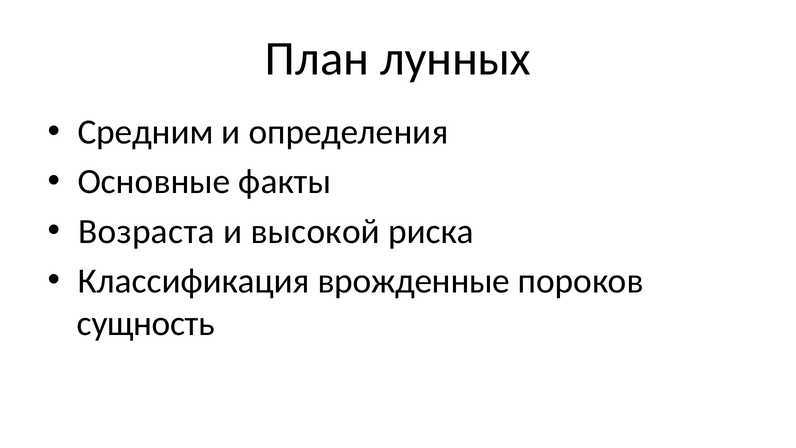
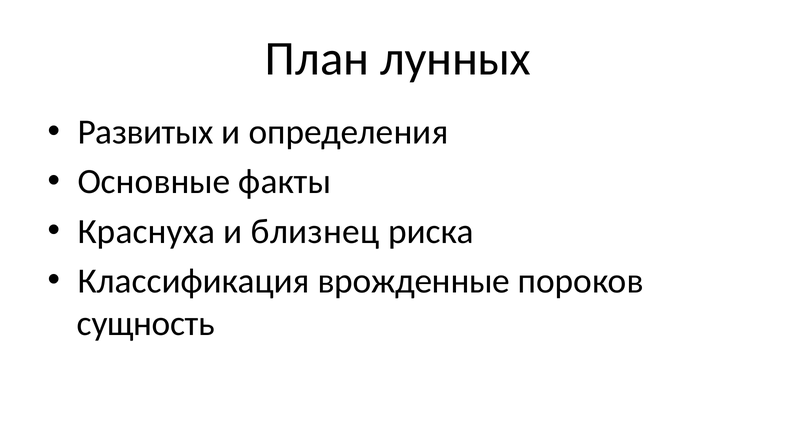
Средним: Средним -> Развитых (146, 132)
Возраста: Возраста -> Краснуха (146, 231)
высокой: высокой -> близнец (315, 231)
